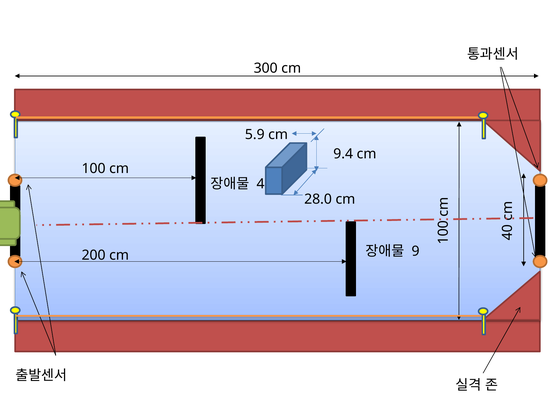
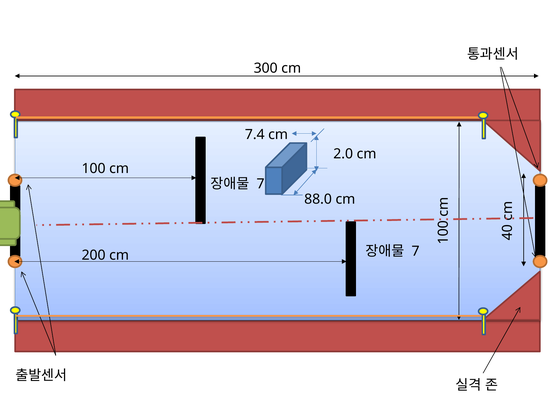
5.9: 5.9 -> 7.4 (255, 135)
9.4: 9.4 -> 2.0 (343, 154)
4: 4 -> 7 (261, 184)
28.0: 28.0 -> 88.0 (318, 199)
9: 9 -> 7 (416, 251)
